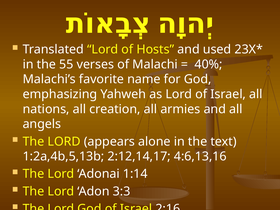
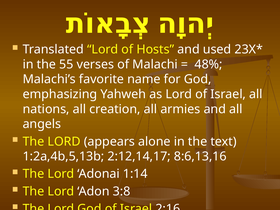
40%: 40% -> 48% (209, 64)
4:6,13,16: 4:6,13,16 -> 8:6,13,16 (200, 156)
3:3: 3:3 -> 3:8 (122, 191)
